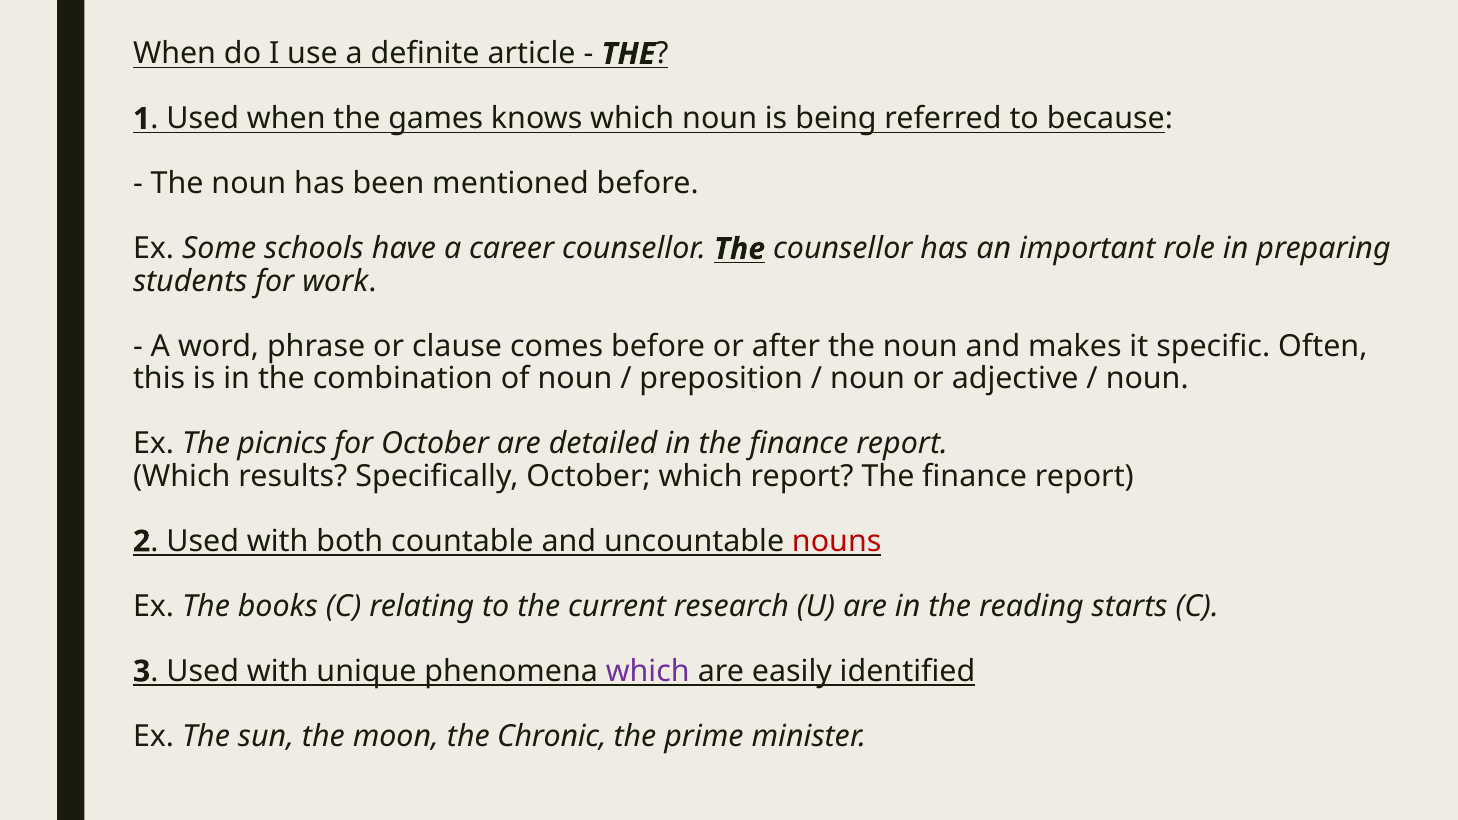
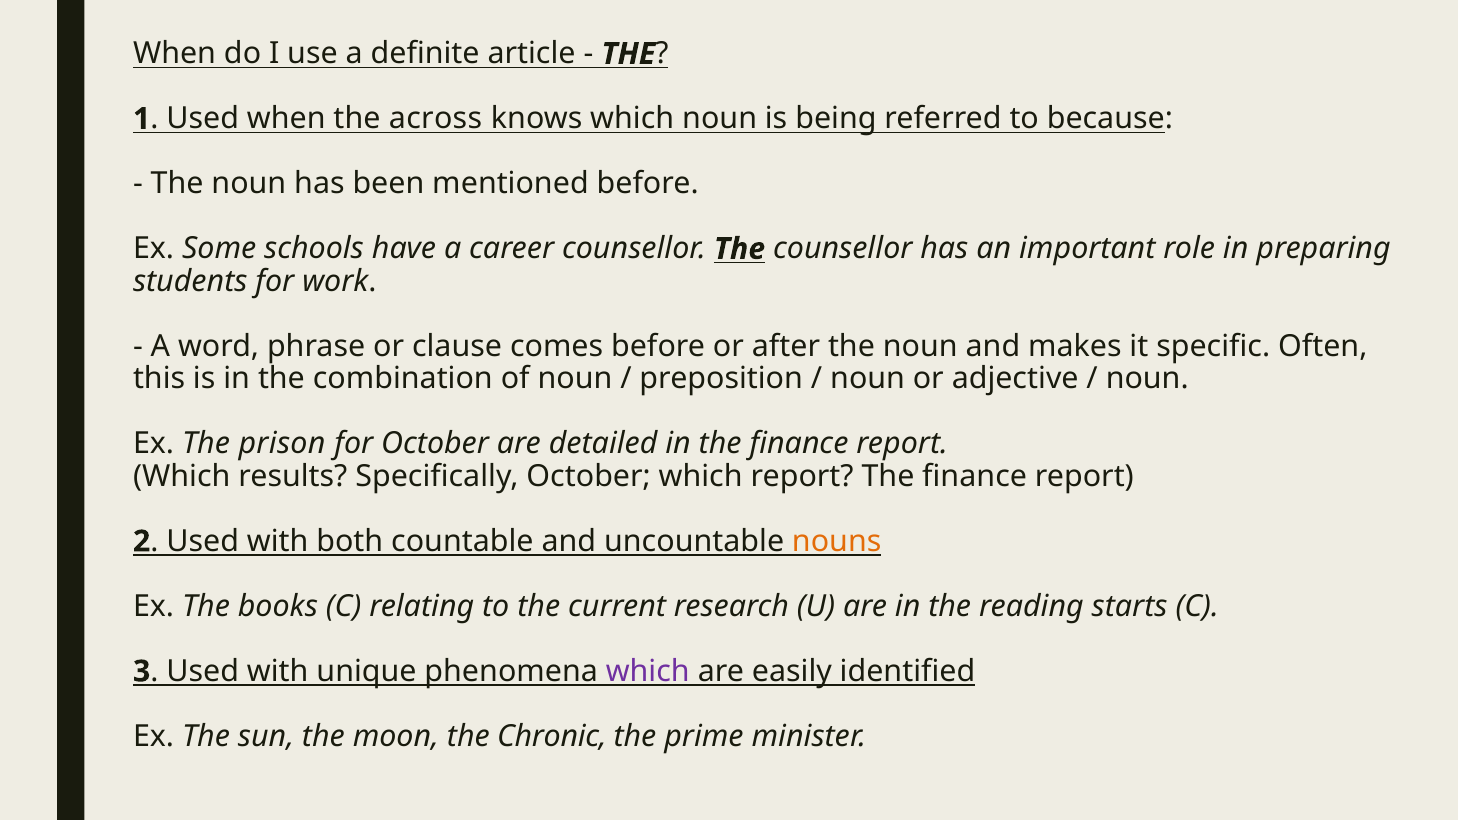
games: games -> across (436, 119)
picnics: picnics -> prison (282, 444)
nouns colour: red -> orange (837, 541)
